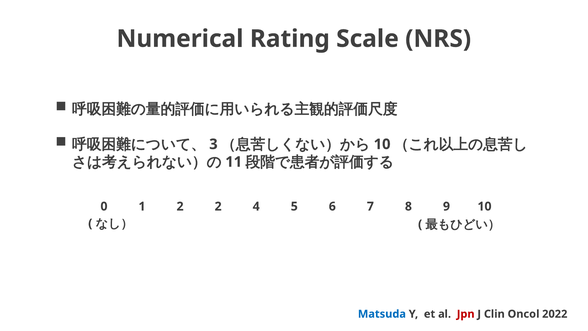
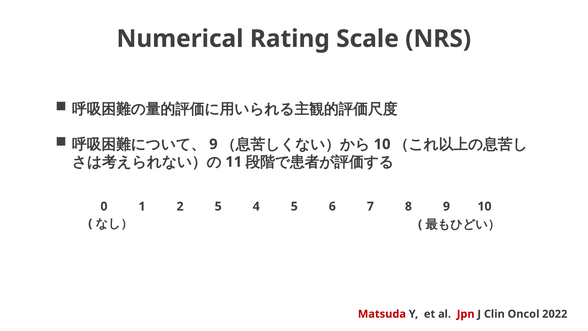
3: 3 -> 9 (213, 144)
2 2: 2 -> 5 (218, 206)
Matsuda colour: blue -> red (382, 314)
